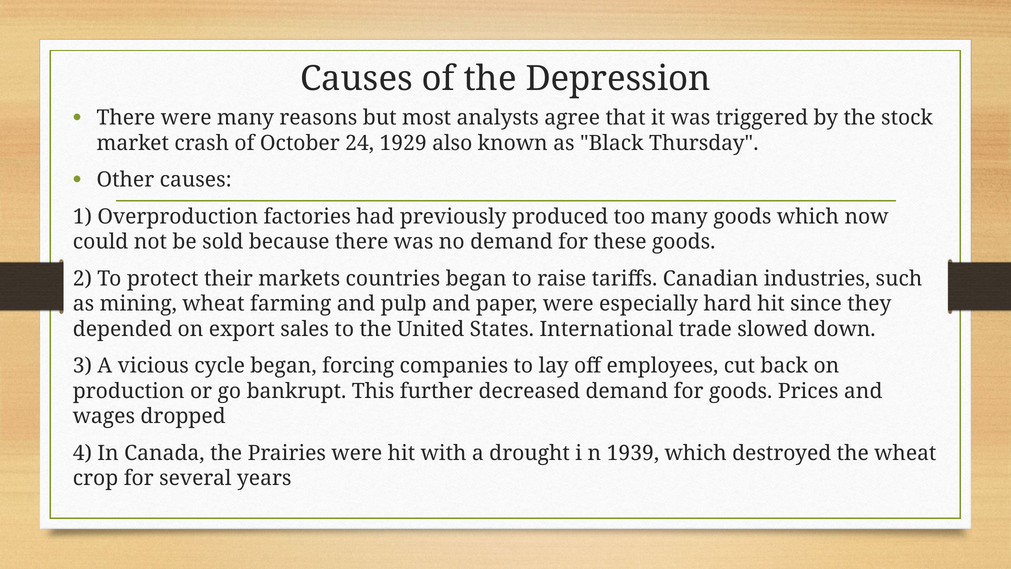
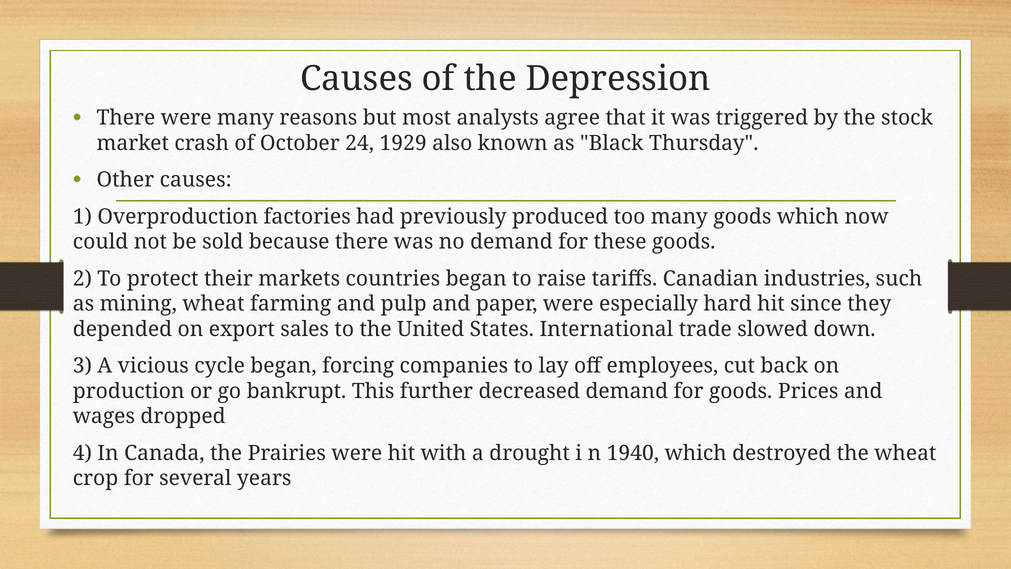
1939: 1939 -> 1940 (633, 453)
